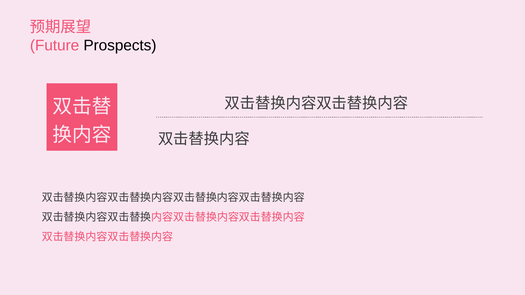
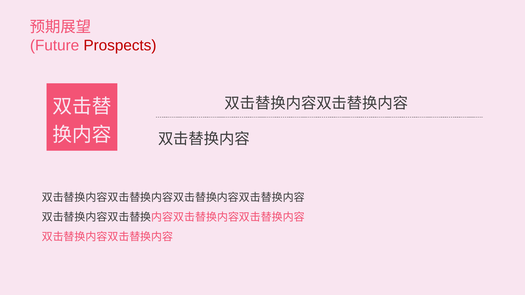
Prospects colour: black -> red (120, 46)
